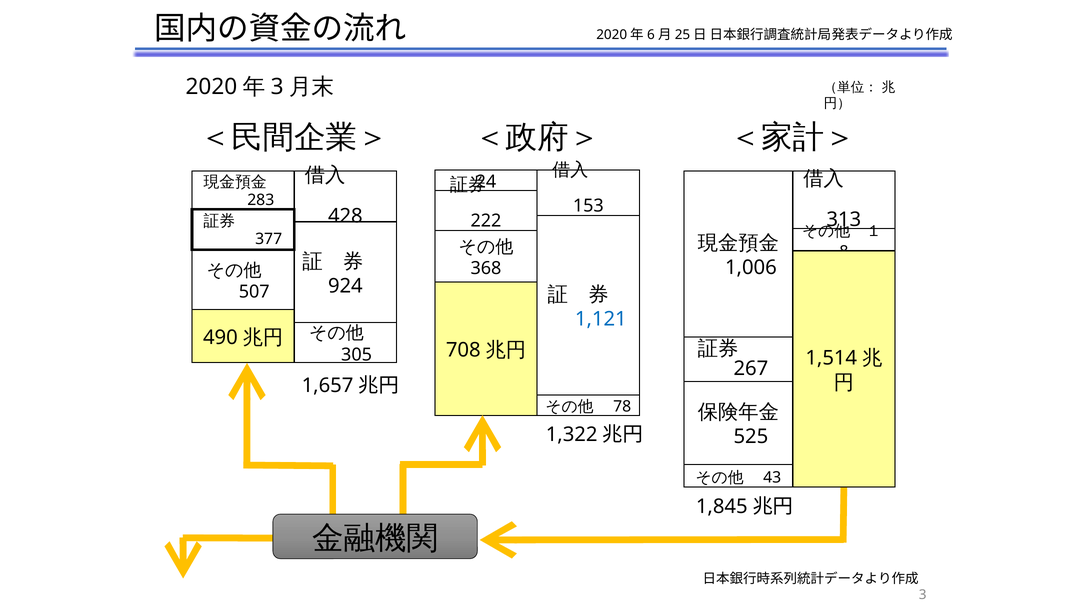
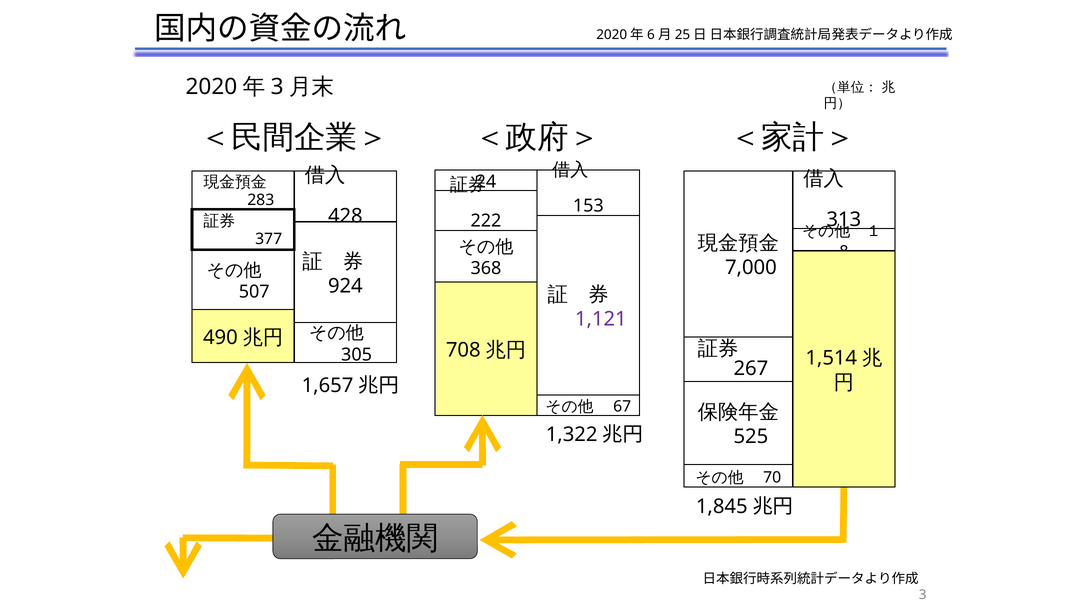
1,006: 1,006 -> 7,000 (751, 268)
1,121 colour: blue -> purple (601, 319)
78: 78 -> 67 (622, 407)
43: 43 -> 70 (772, 478)
